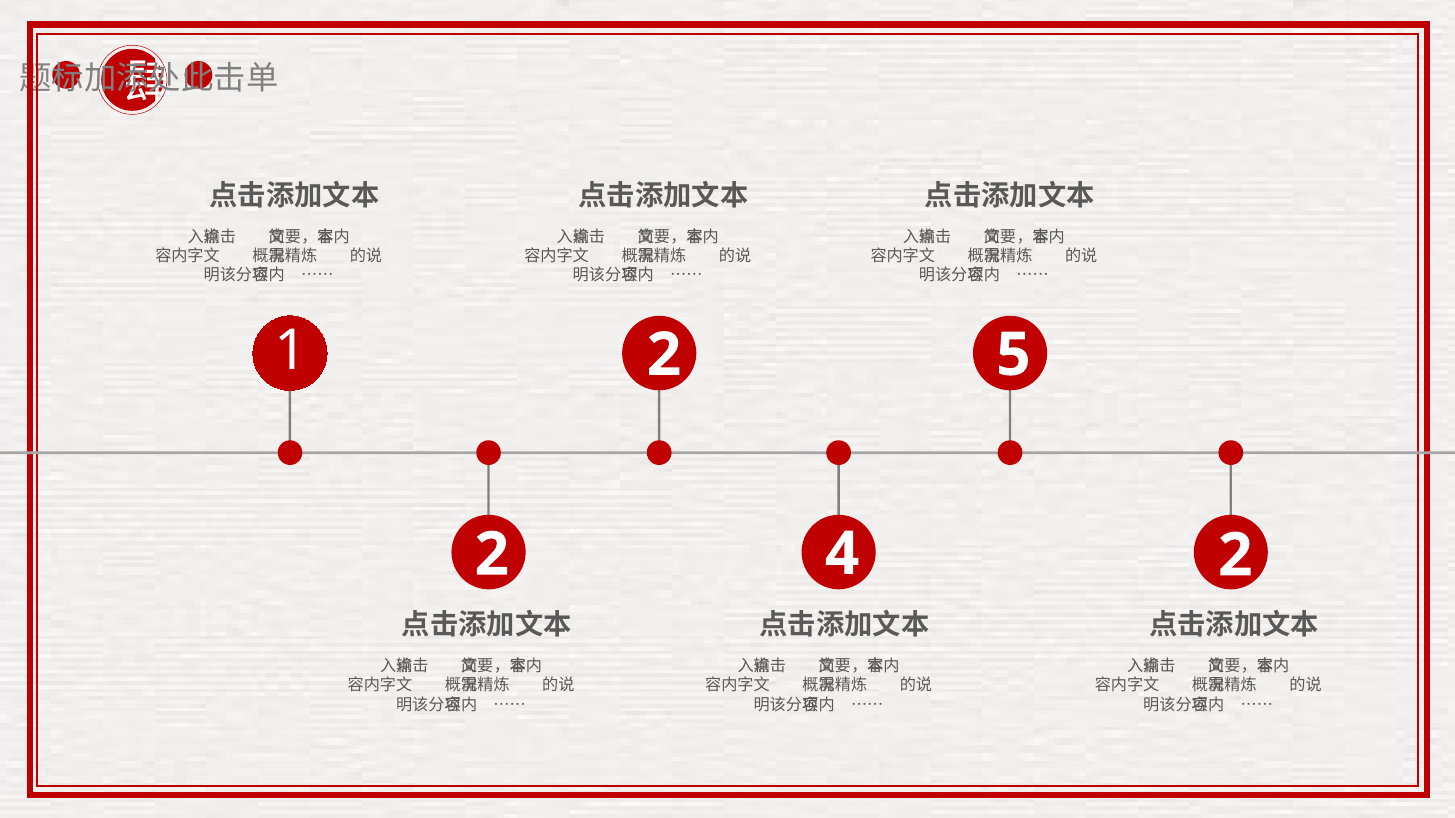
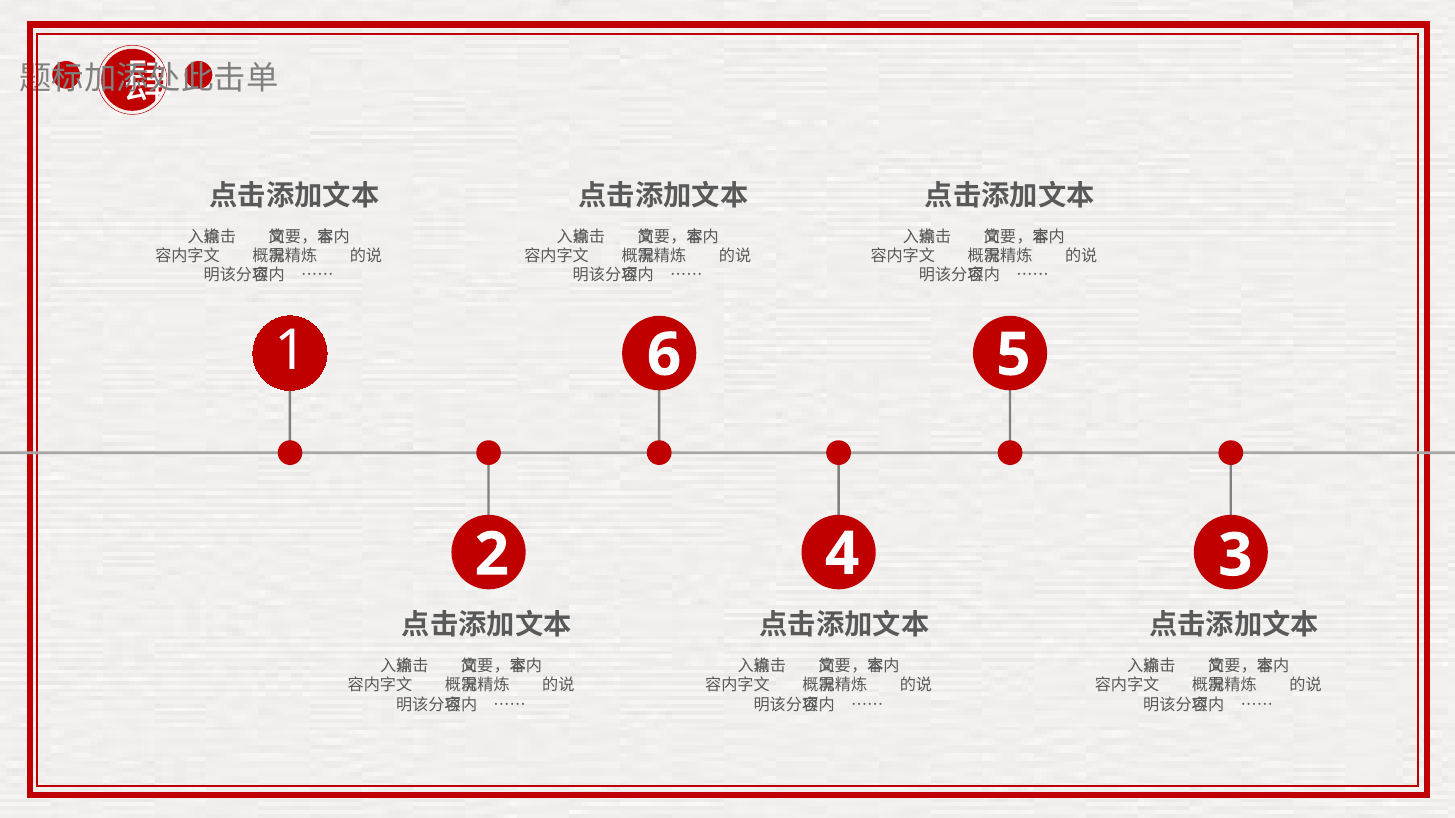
1 2: 2 -> 6 (664, 355)
4 2: 2 -> 3 (1235, 556)
